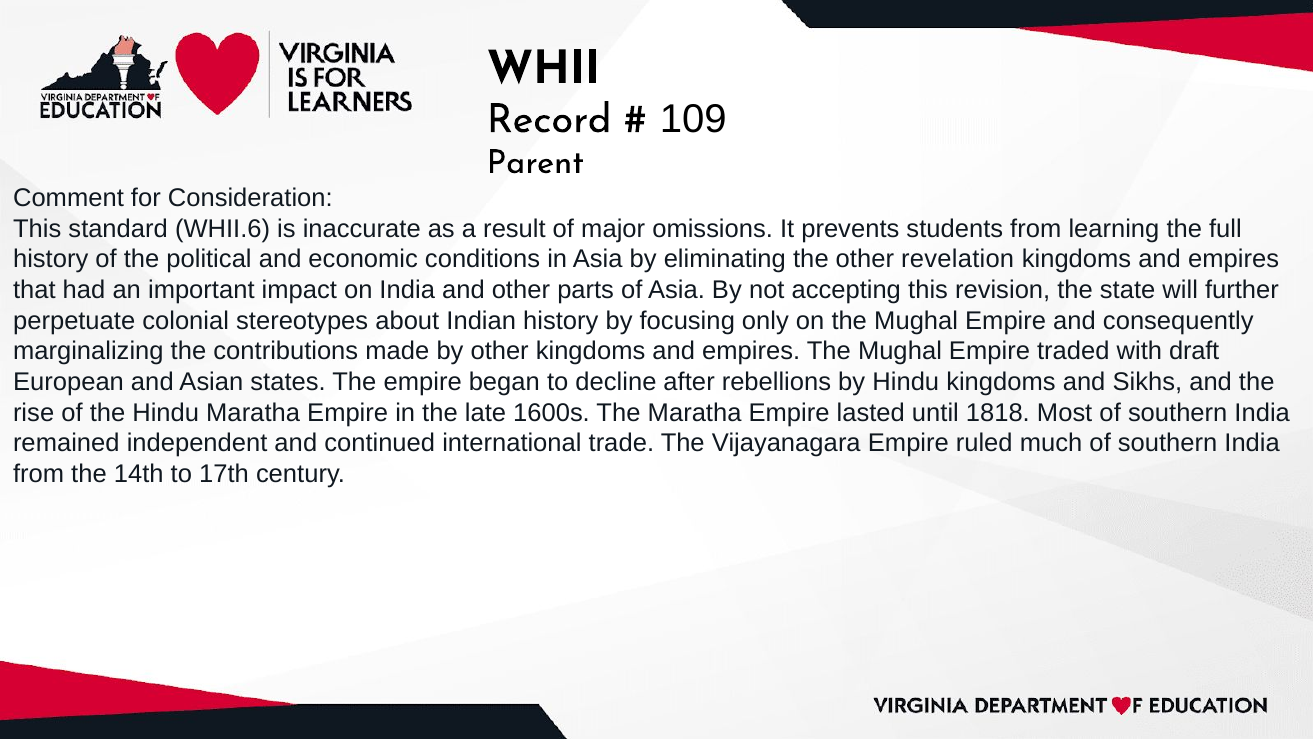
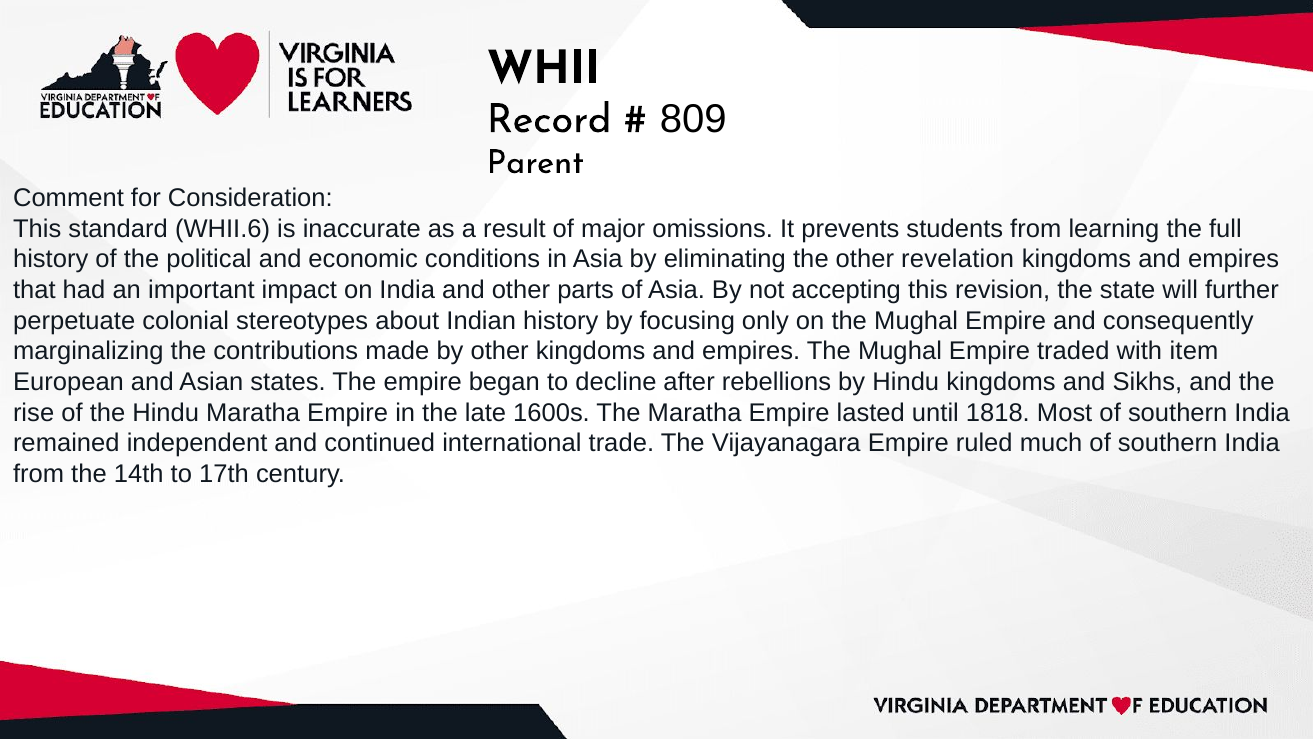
109: 109 -> 809 (693, 119)
draft: draft -> item (1194, 351)
